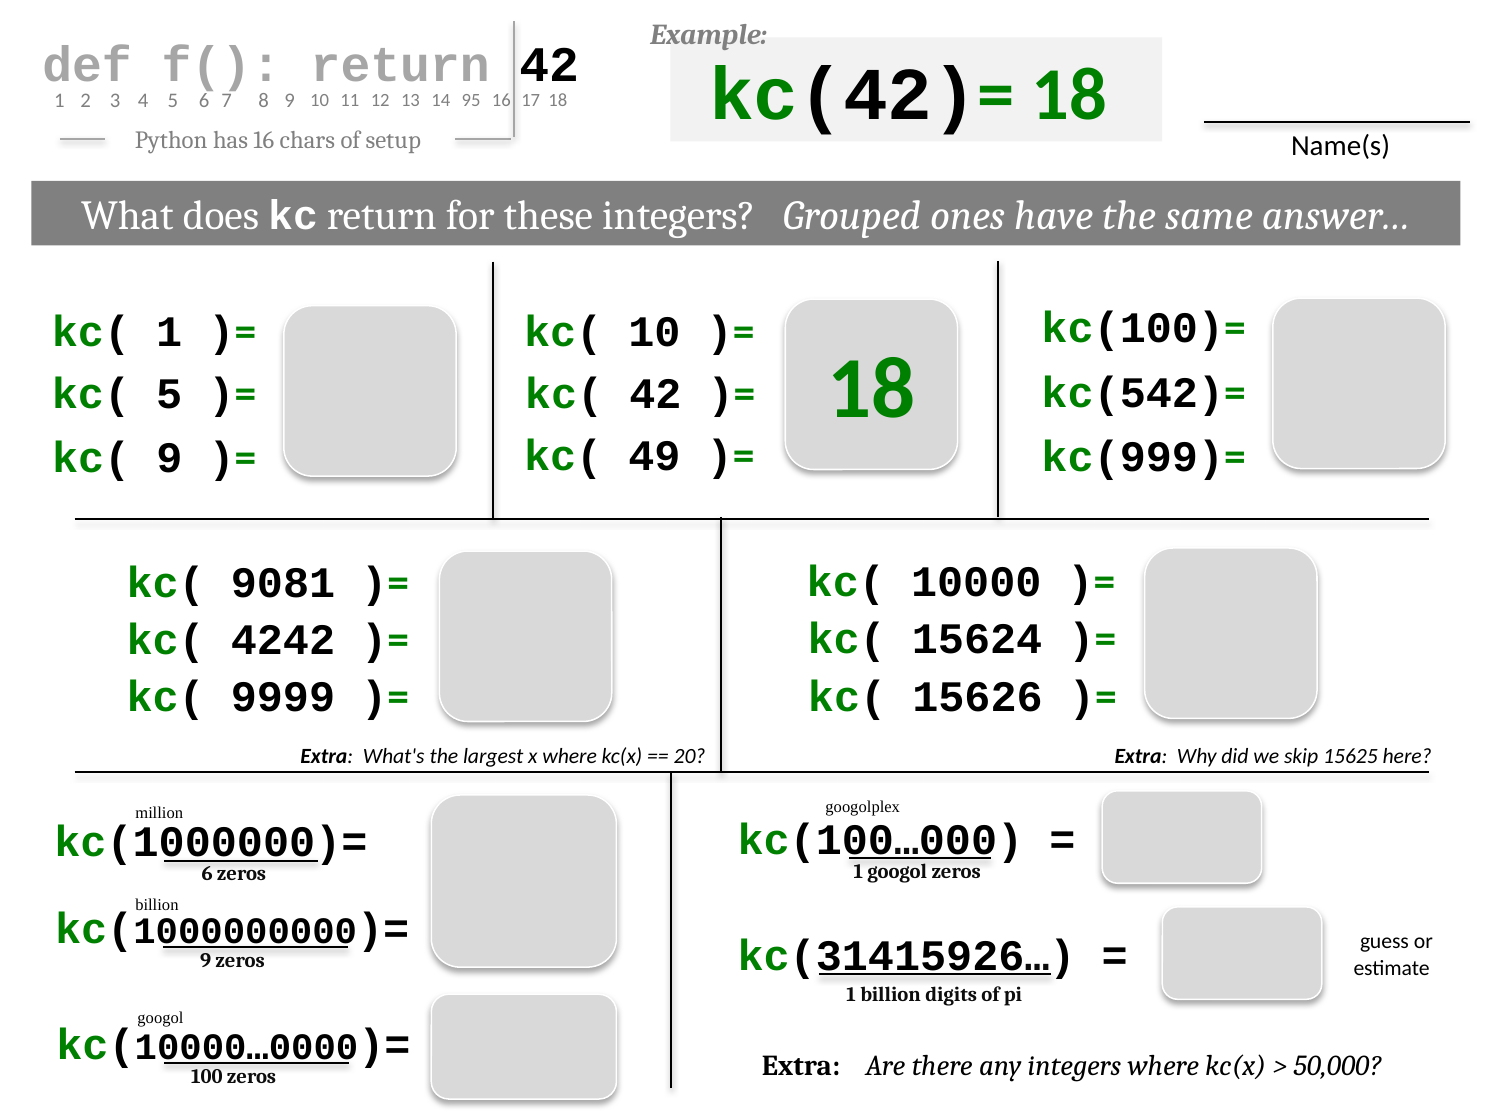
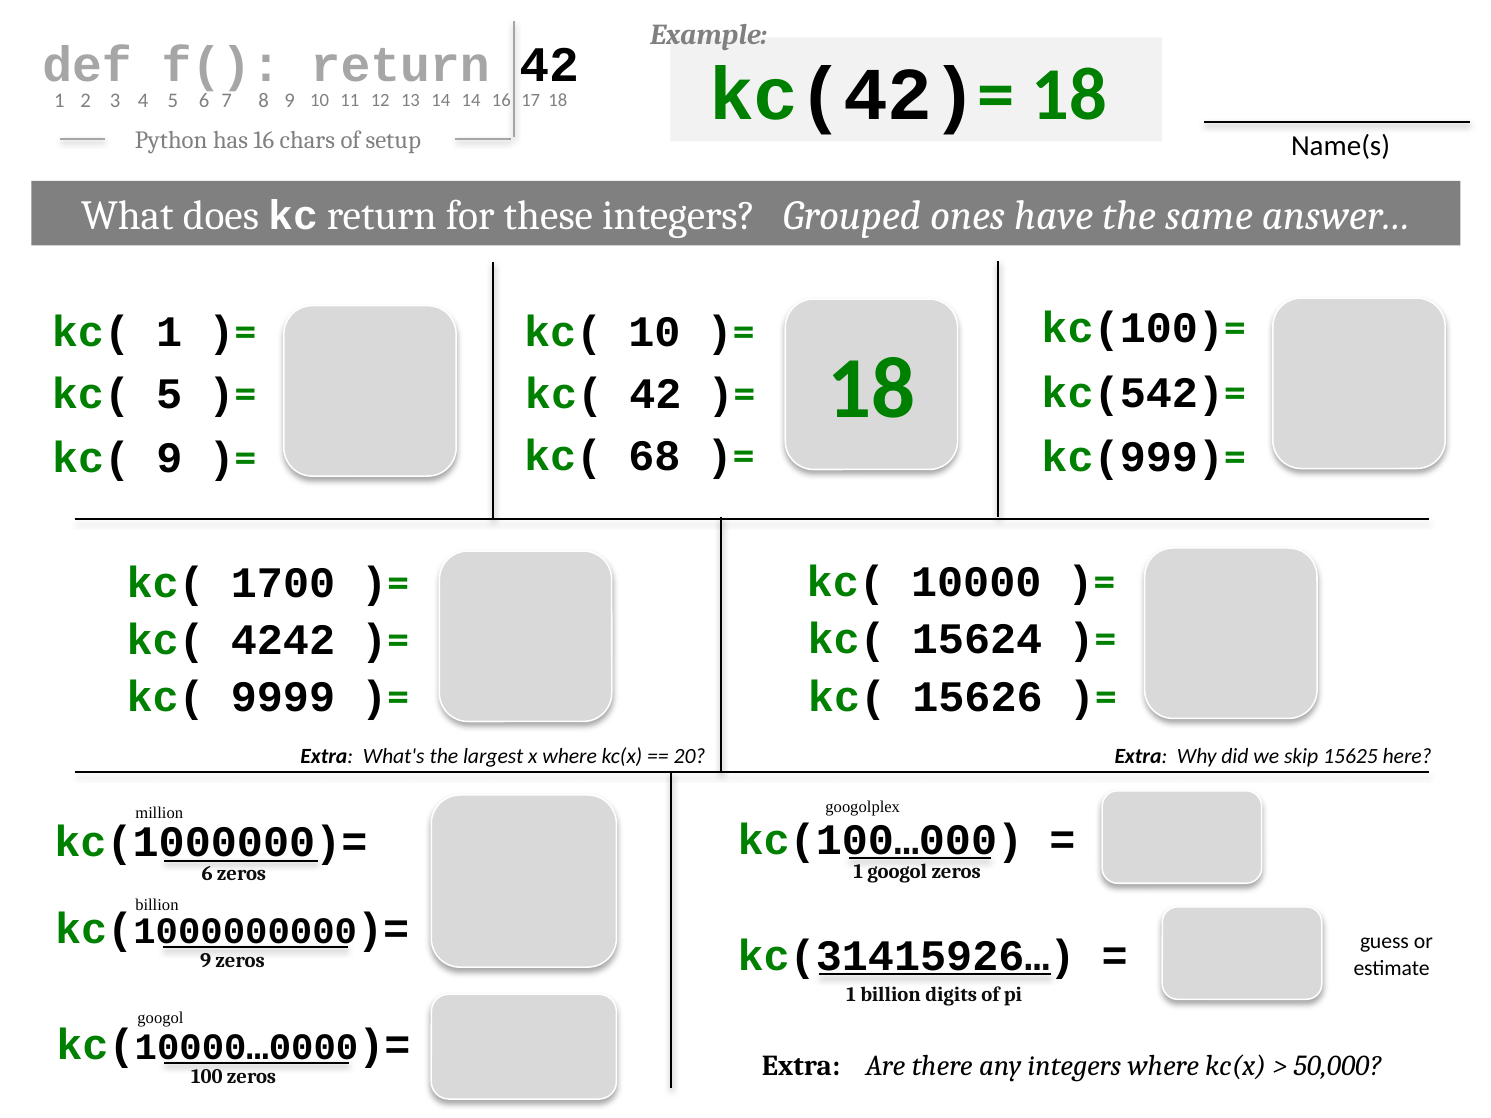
13 95: 95 -> 14 (471, 100)
49: 49 -> 68 (654, 456)
9081: 9081 -> 1700 (283, 583)
